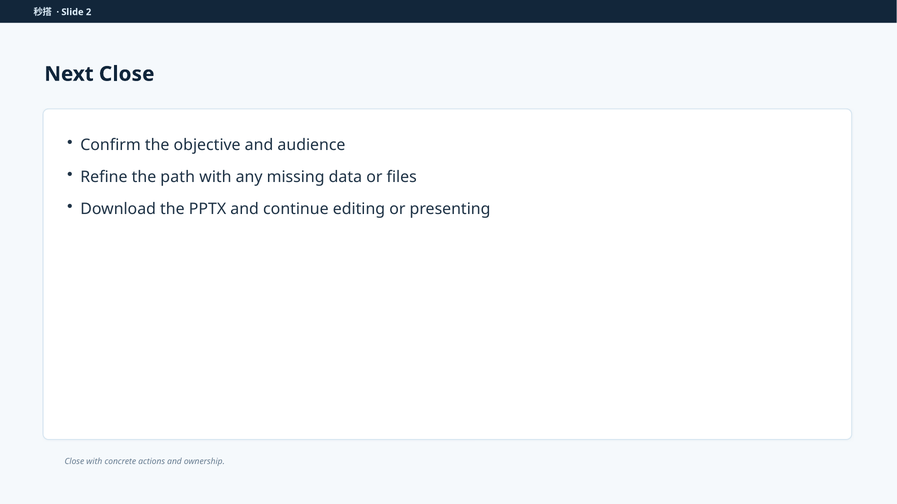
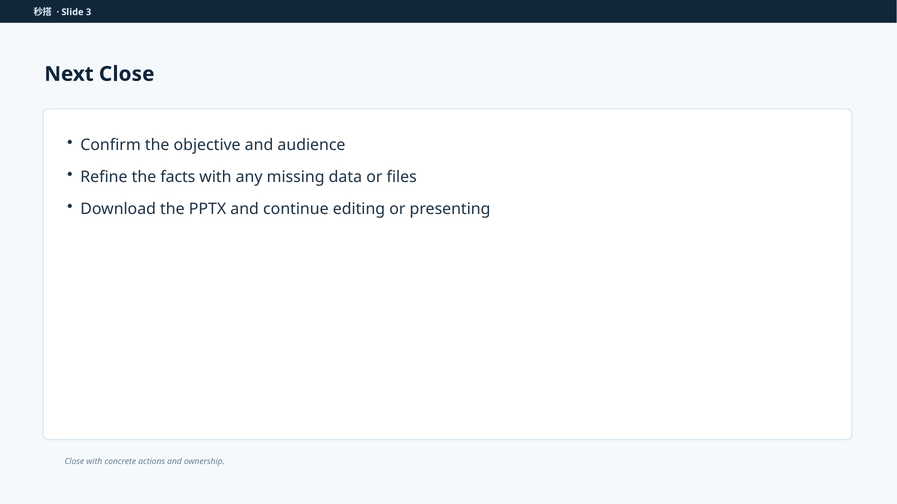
2: 2 -> 3 (89, 12)
path: path -> facts (178, 177)
